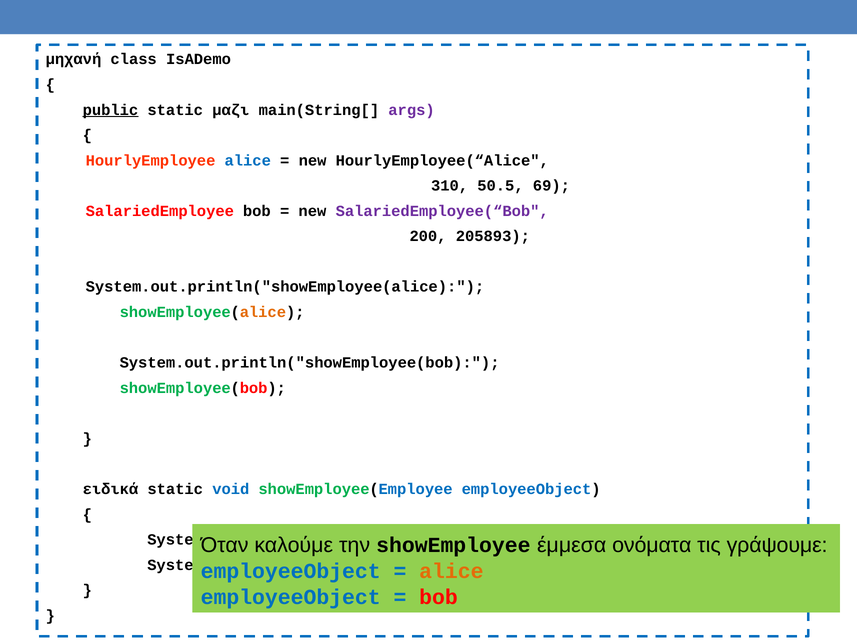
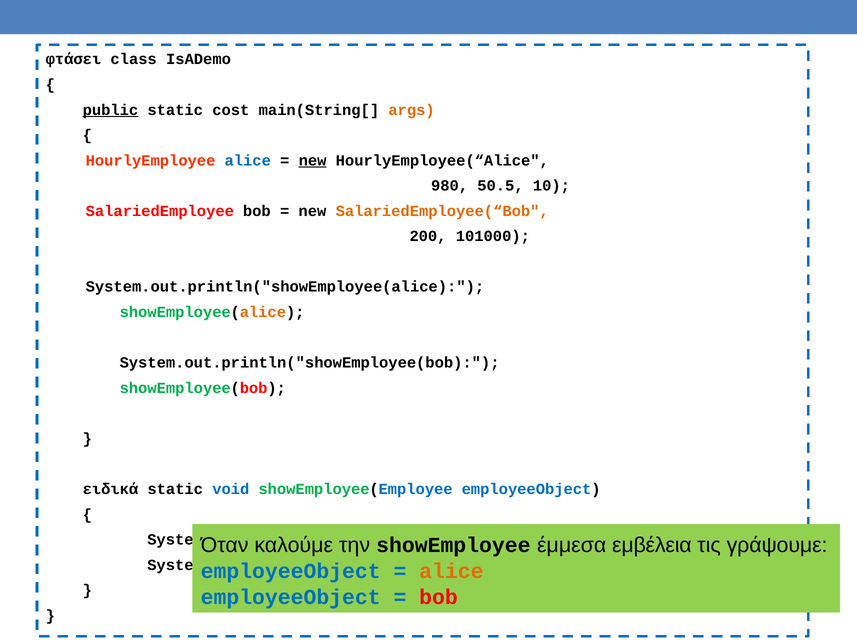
μηχανή: μηχανή -> φτάσει (73, 59)
μαζι: μαζι -> cost (231, 110)
args colour: purple -> orange (412, 110)
new underline: none -> present (313, 160)
310: 310 -> 980 (450, 186)
69: 69 -> 10 (551, 186)
SalariedEmployee(“Bob colour: purple -> orange (442, 211)
205893: 205893 -> 101000 (493, 236)
ονόματα: ονόματα -> εμβέλεια (652, 545)
